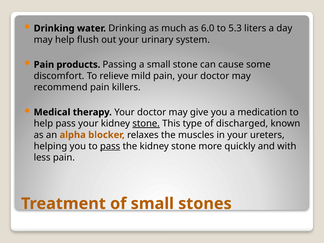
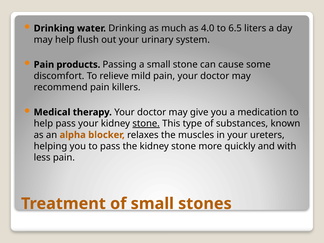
6.0: 6.0 -> 4.0 (208, 28)
5.3: 5.3 -> 6.5 (235, 28)
discharged: discharged -> substances (242, 124)
pass underline: present -> none (110, 146)
